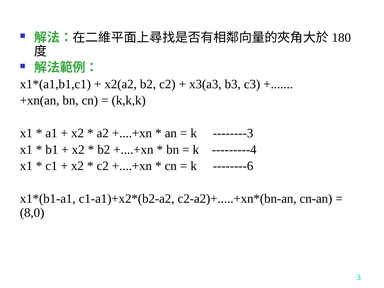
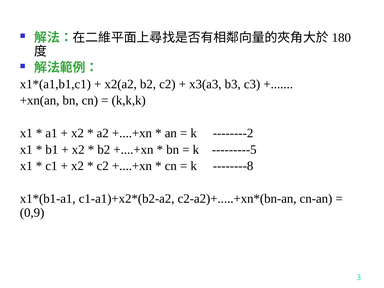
--------3: --------3 -> --------2 (233, 133)
---------4: ---------4 -> ---------5 (234, 150)
--------6: --------6 -> --------8 (233, 166)
8,0: 8,0 -> 0,9 (32, 213)
